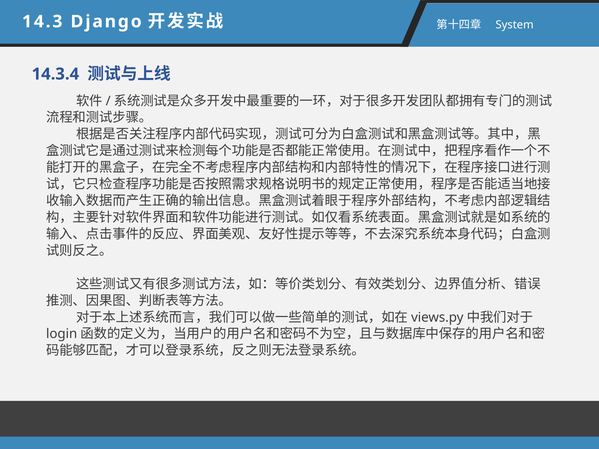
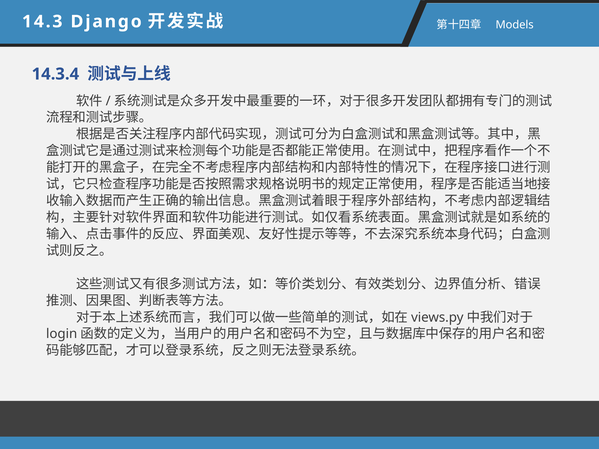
System: System -> Models (515, 25)
